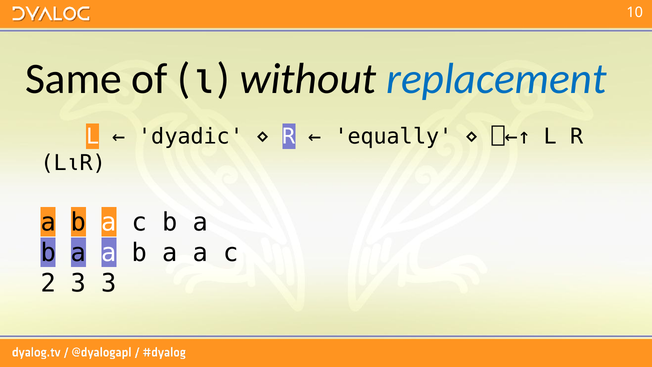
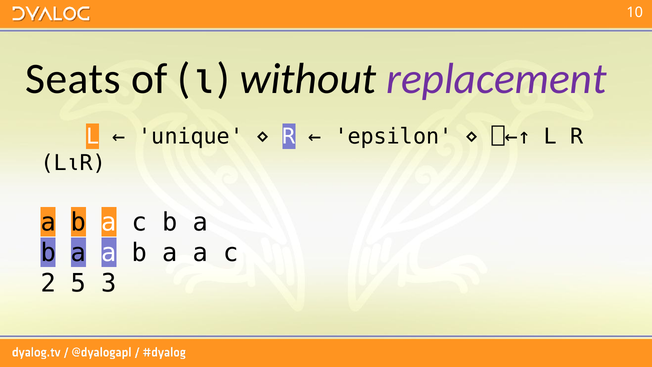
Same: Same -> Seats (73, 79)
replacement colour: blue -> purple (496, 79)
dyadic: dyadic -> unique (191, 136)
equally: equally -> epsilon (393, 136)
2 3: 3 -> 5 (79, 283)
